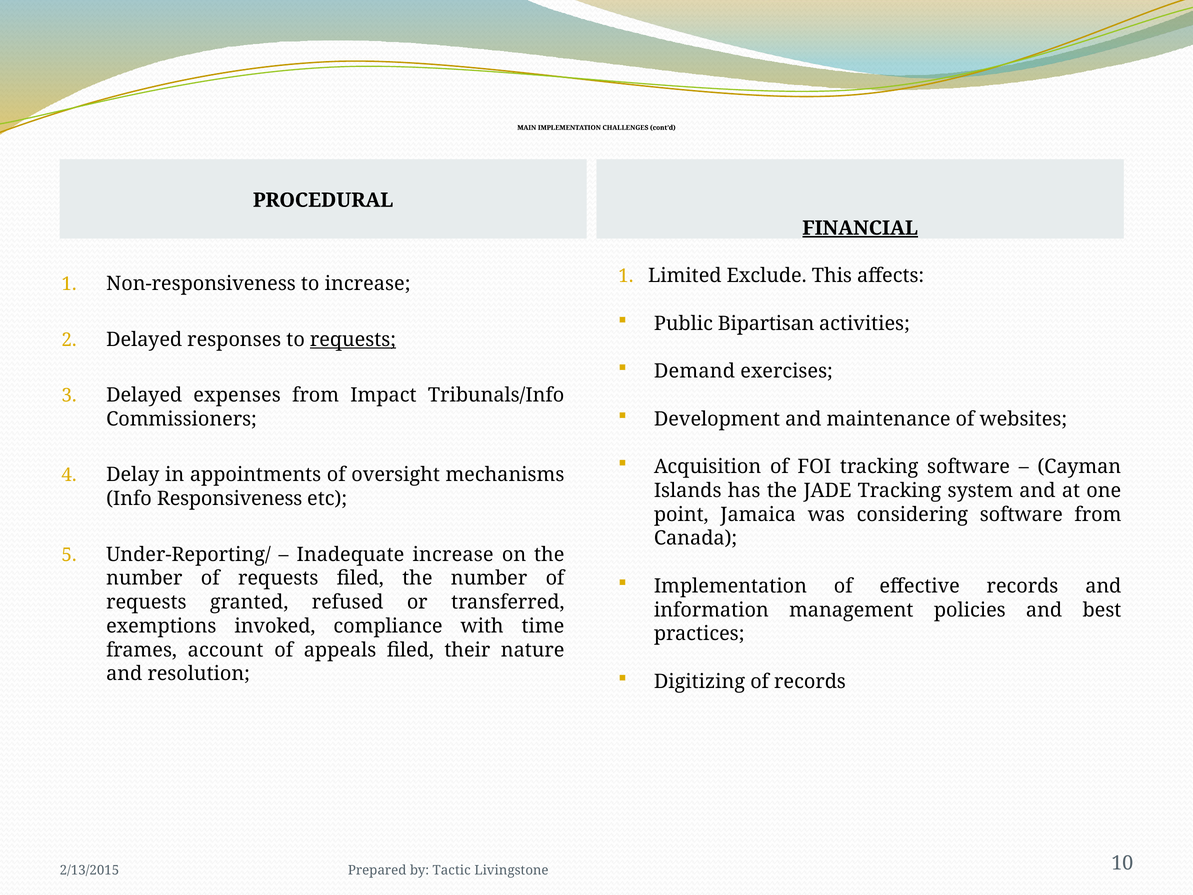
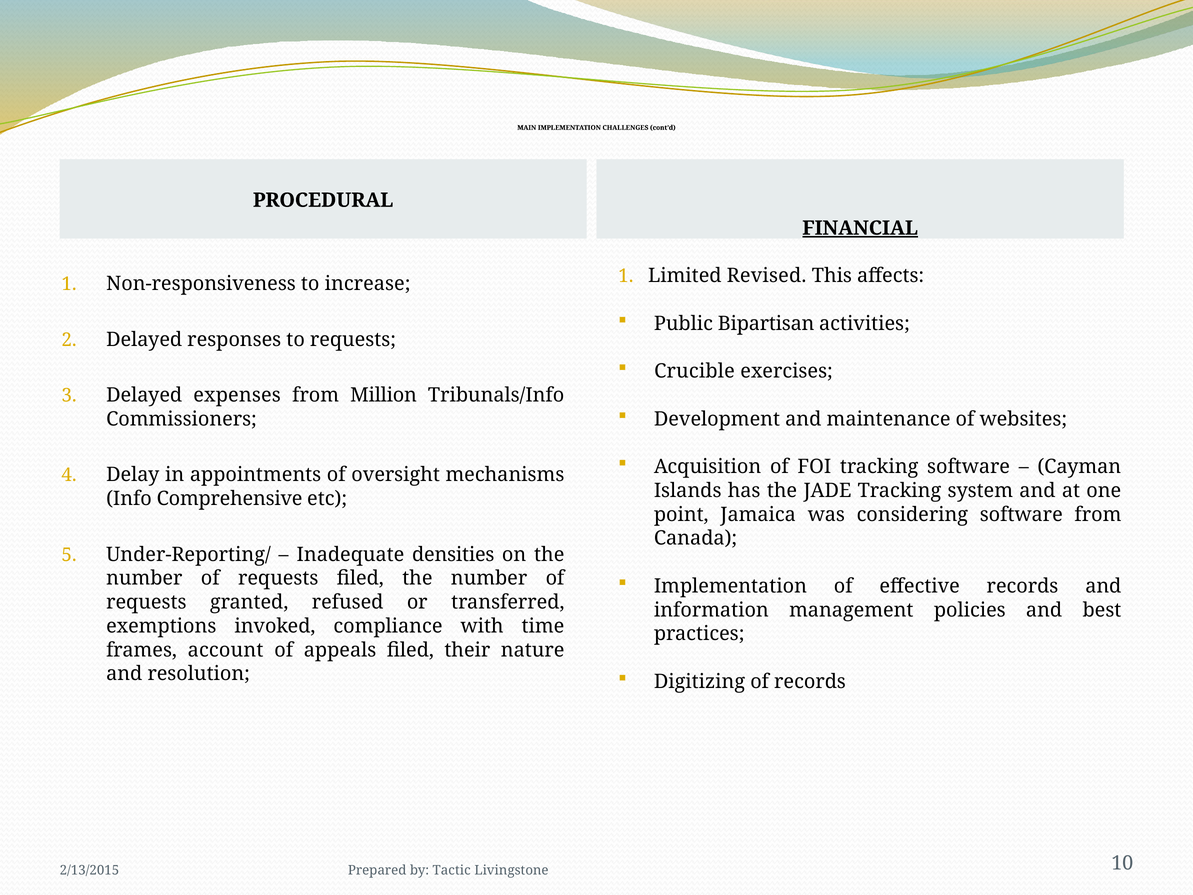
Exclude: Exclude -> Revised (767, 276)
requests underline: present -> none (353, 340)
Demand: Demand -> Crucible (694, 371)
Impact: Impact -> Million (384, 395)
Responsiveness: Responsiveness -> Comprehensive (230, 499)
Inadequate increase: increase -> densities (453, 554)
